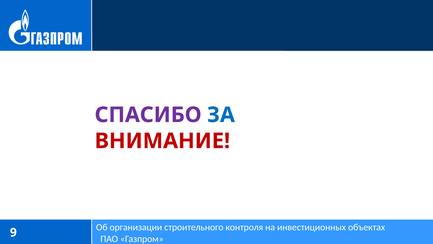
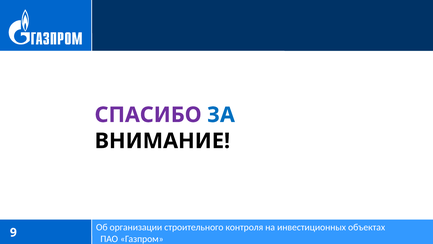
ВНИМАНИЕ colour: red -> black (162, 141)
